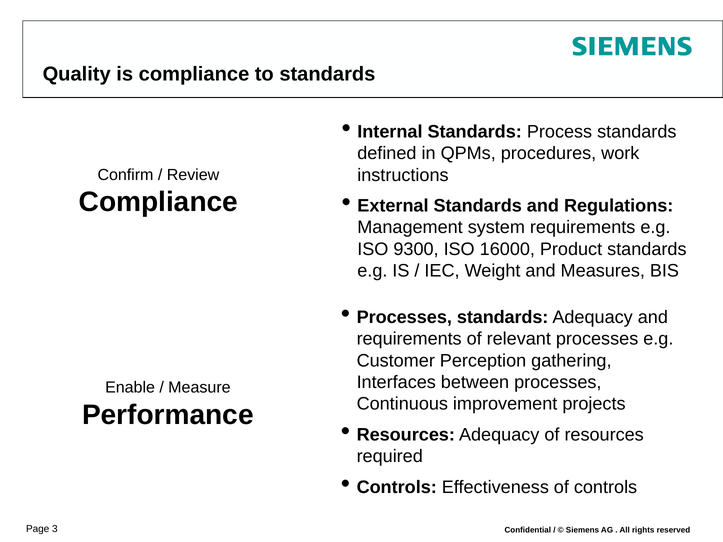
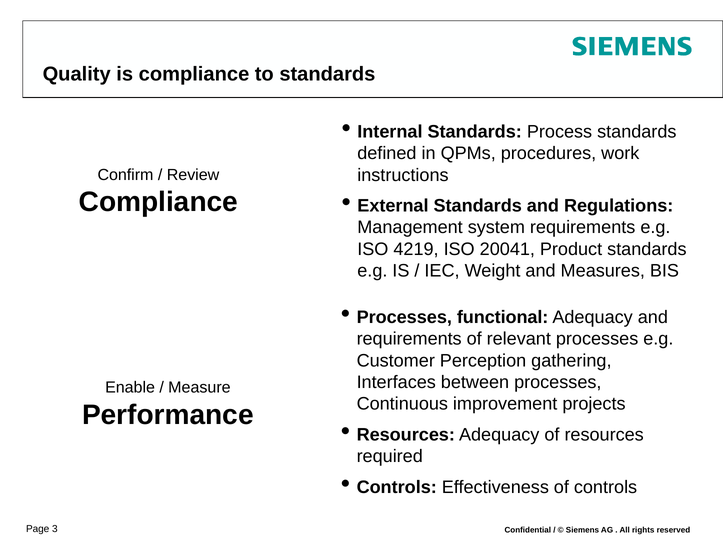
9300: 9300 -> 4219 (416, 249)
16000: 16000 -> 20041 (507, 249)
Processes standards: standards -> functional (503, 317)
